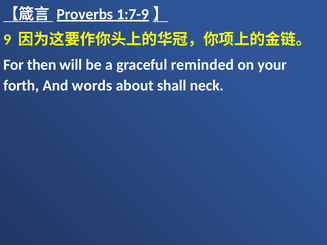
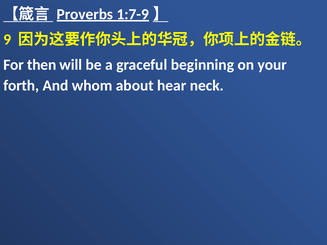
reminded: reminded -> beginning (202, 65)
words: words -> whom (92, 86)
shall: shall -> hear (172, 86)
